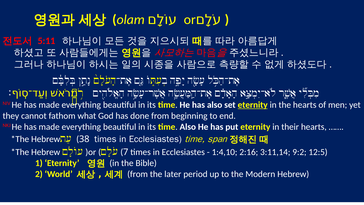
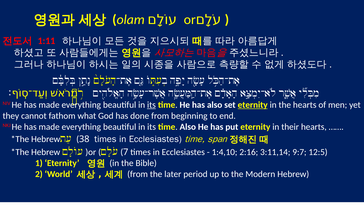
5:11: 5:11 -> 1:11 (46, 41)
its underline: none -> present (151, 105)
9:2: 9:2 -> 9:7 (299, 152)
